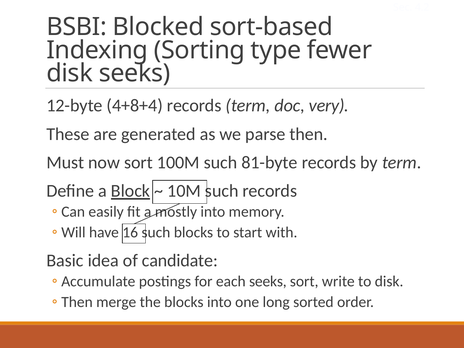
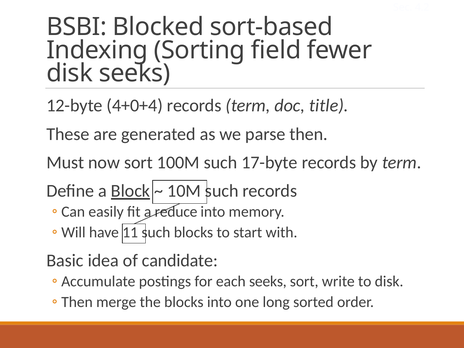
type: type -> field (276, 50)
4+8+4: 4+8+4 -> 4+0+4 (135, 106)
very: very -> title (329, 106)
81-byte: 81-byte -> 17-byte (270, 163)
mostly: mostly -> reduce (176, 212)
16: 16 -> 11 (130, 232)
